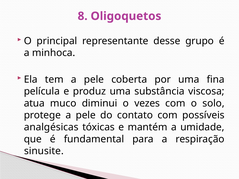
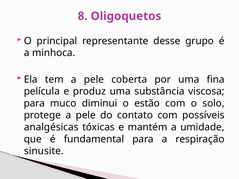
atua: atua -> para (34, 103)
vezes: vezes -> estão (147, 103)
